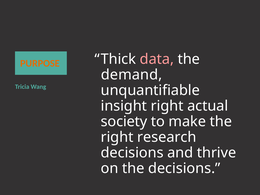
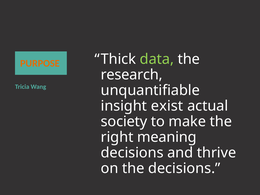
data colour: pink -> light green (157, 59)
demand: demand -> research (132, 75)
insight right: right -> exist (167, 106)
research: research -> meaning (167, 137)
